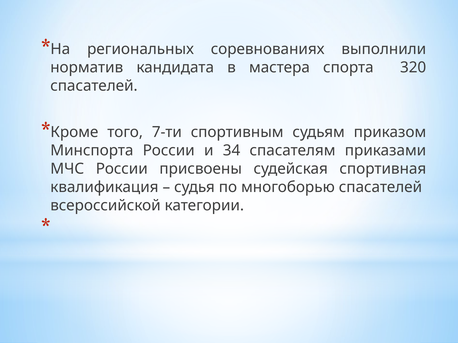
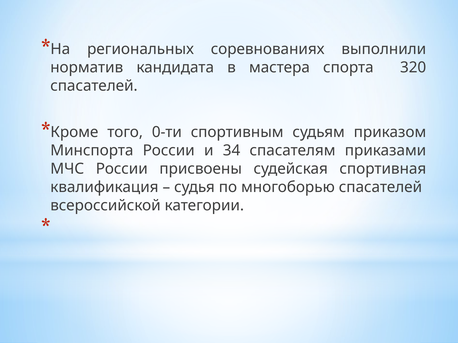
7-ти: 7-ти -> 0-ти (167, 132)
